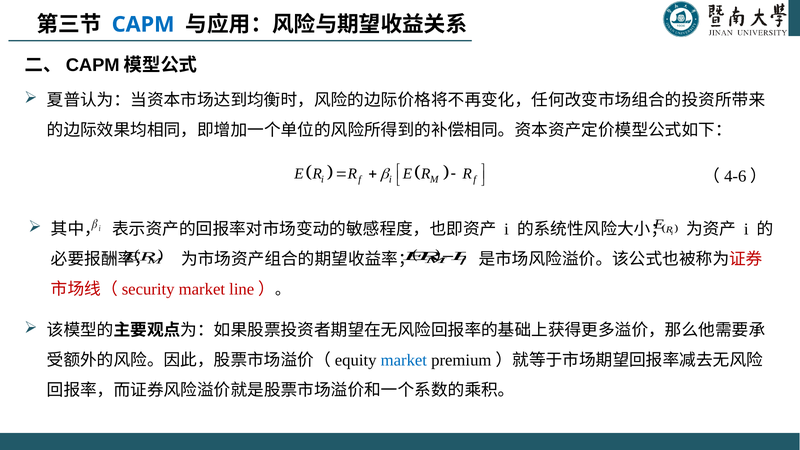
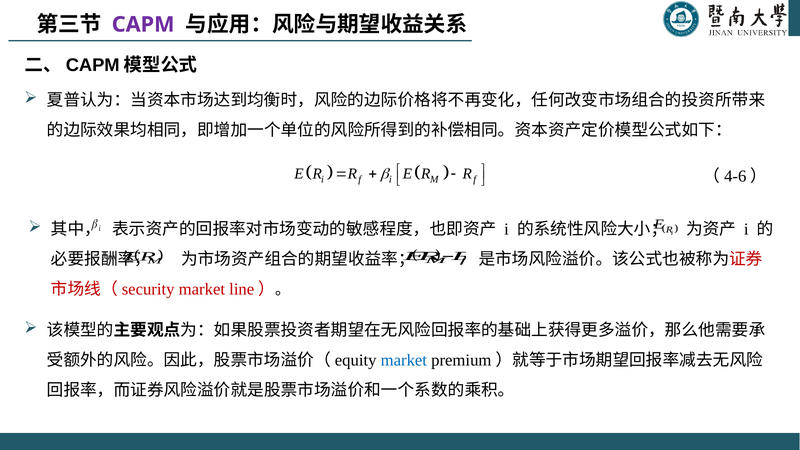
CAPM colour: blue -> purple (143, 25)
